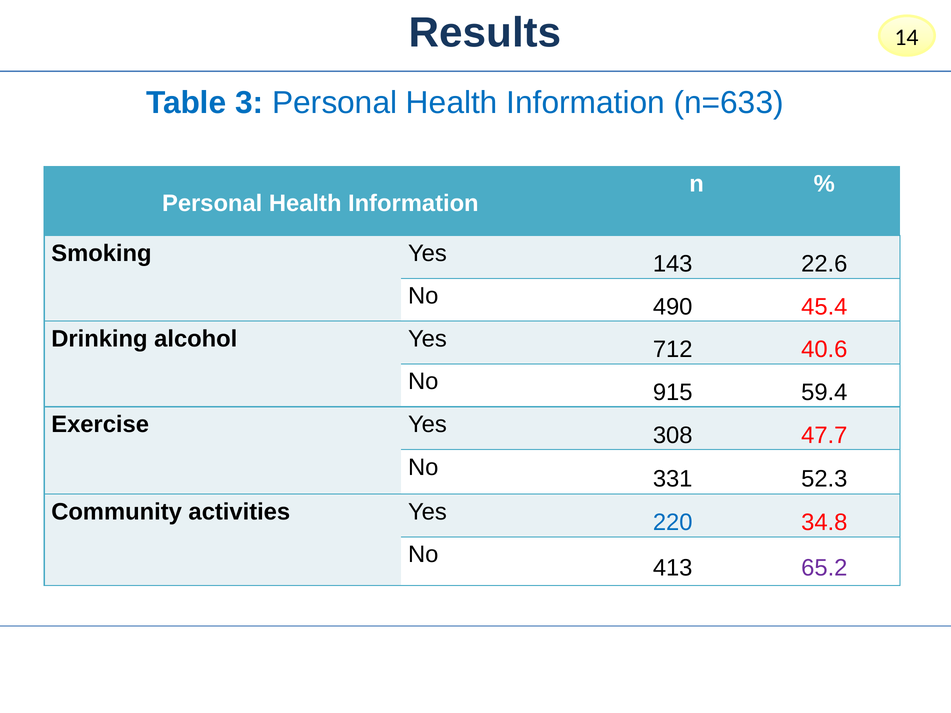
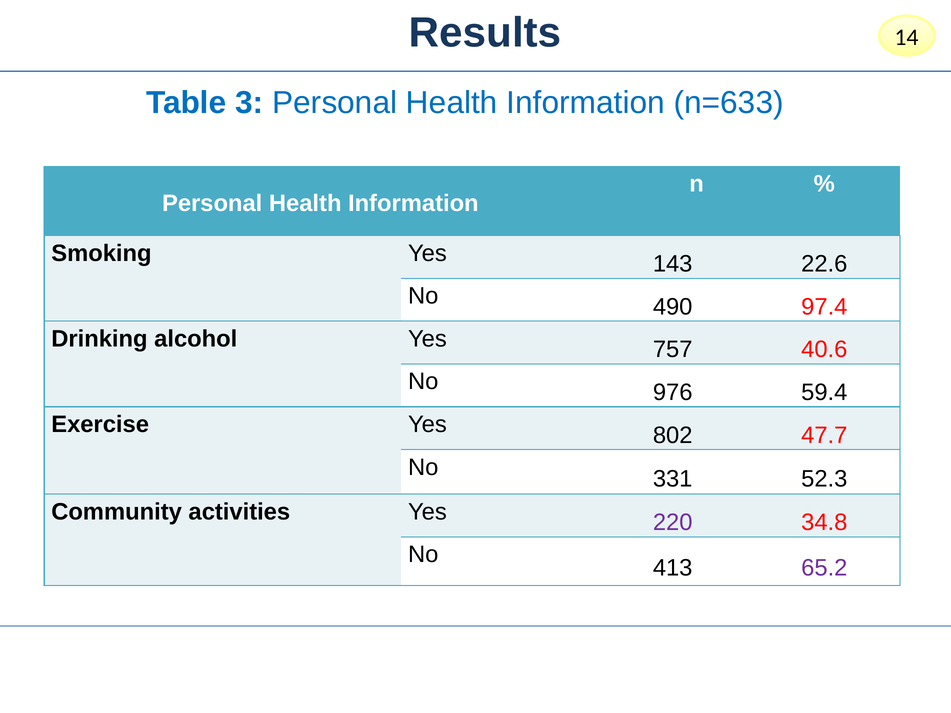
45.4: 45.4 -> 97.4 (824, 307)
712: 712 -> 757 (673, 350)
915: 915 -> 976 (673, 393)
308: 308 -> 802 (673, 435)
220 colour: blue -> purple (673, 523)
